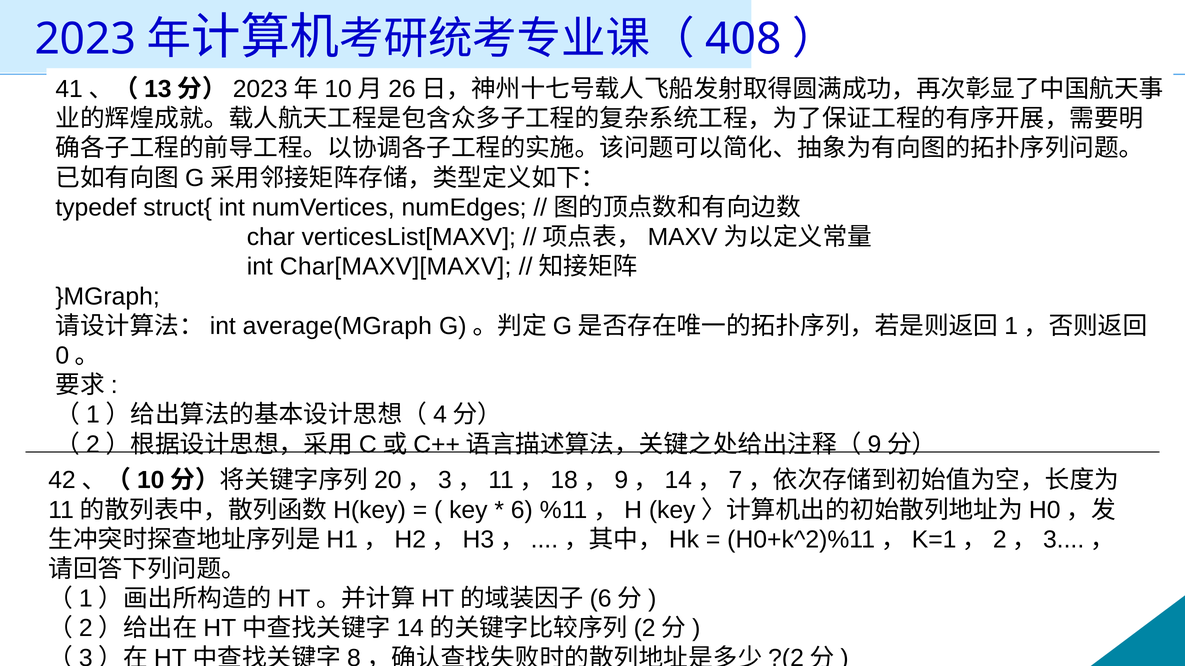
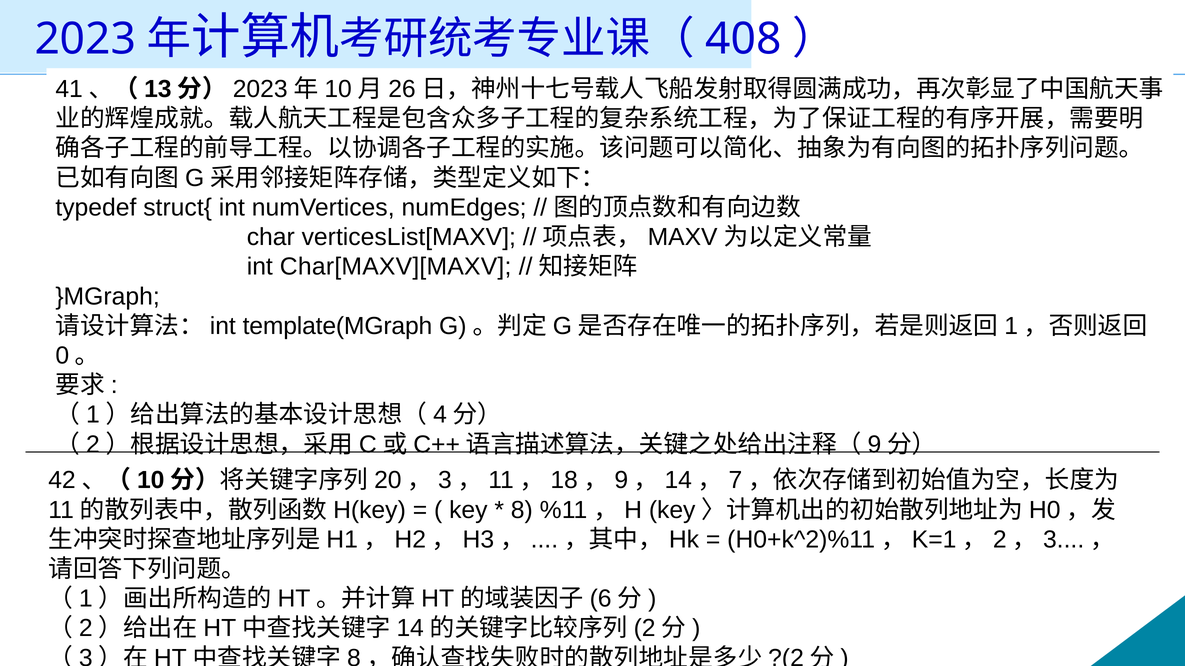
average(MGraph: average(MGraph -> template(MGraph (337, 326)
6: 6 -> 8 (522, 510)
